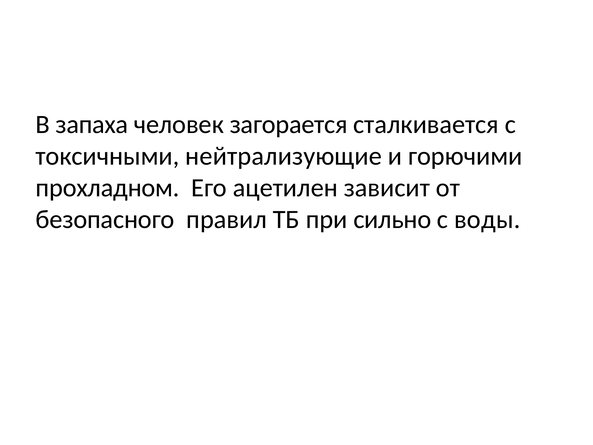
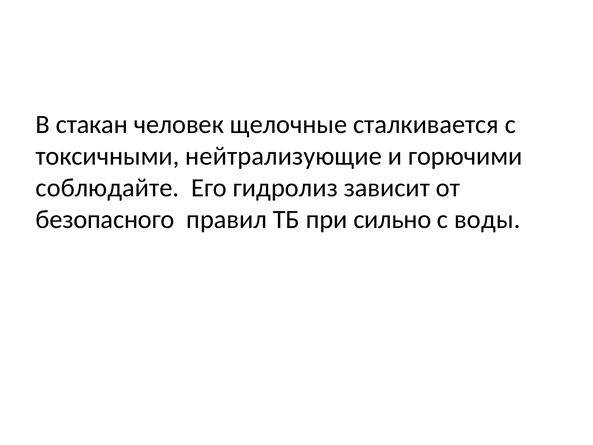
запаха: запаха -> стакан (92, 124)
загорается: загорается -> щелочные (289, 124)
прохладном: прохладном -> соблюдайте (107, 188)
ацетилен: ацетилен -> гидролиз (285, 188)
